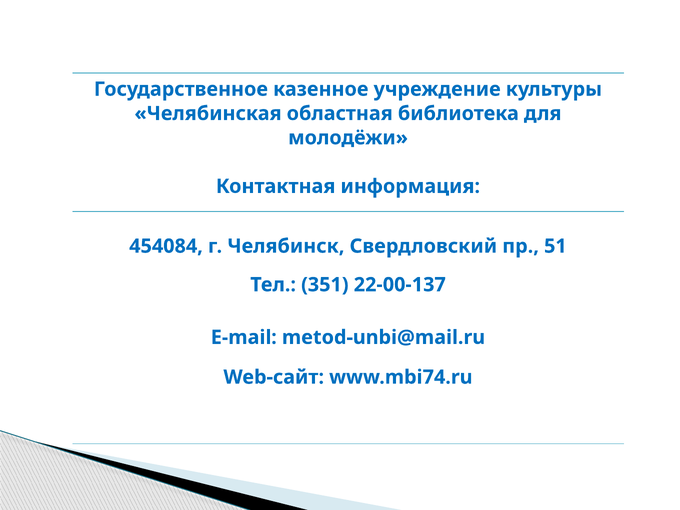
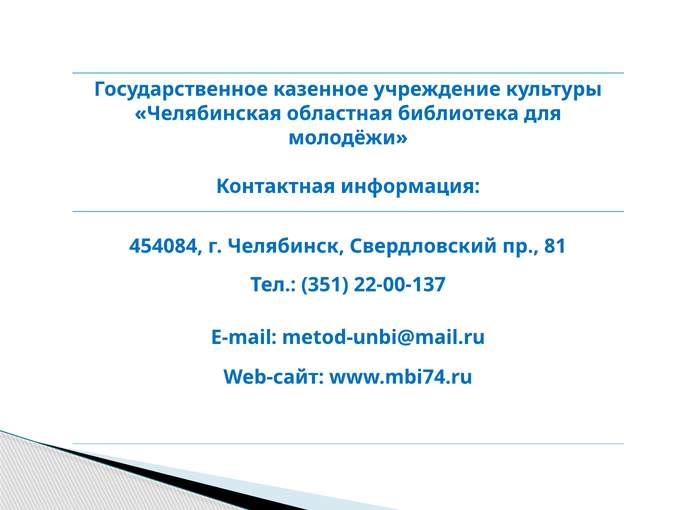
51: 51 -> 81 (555, 246)
